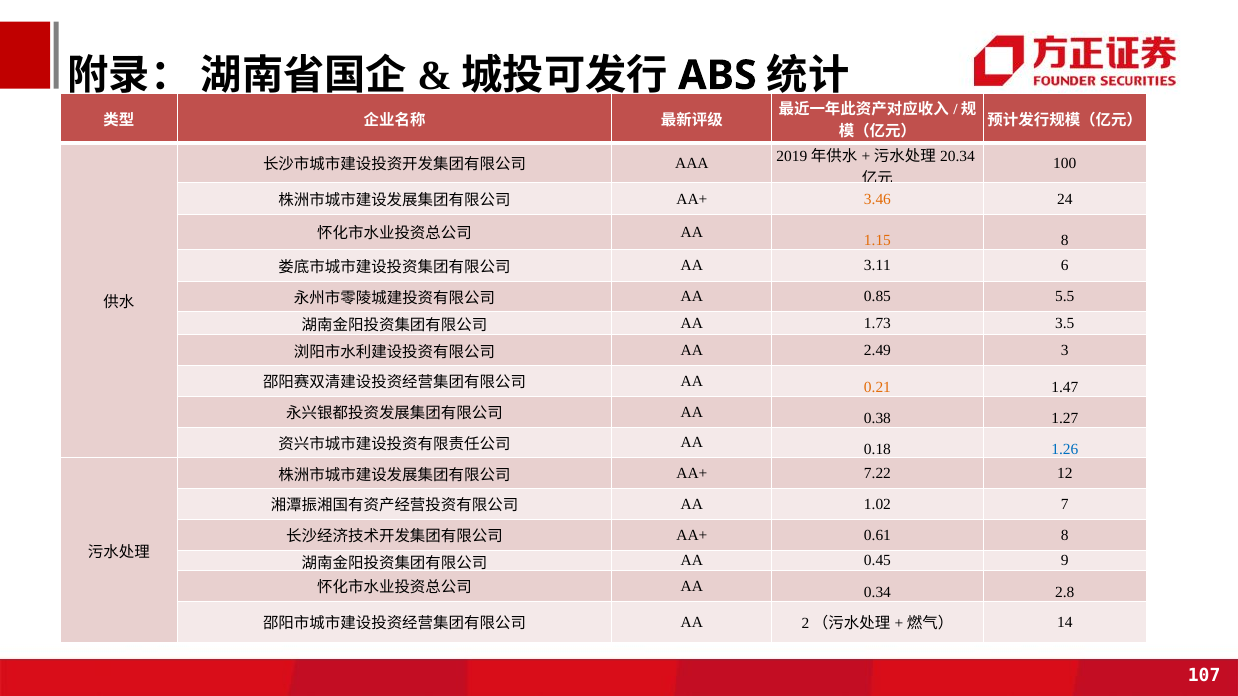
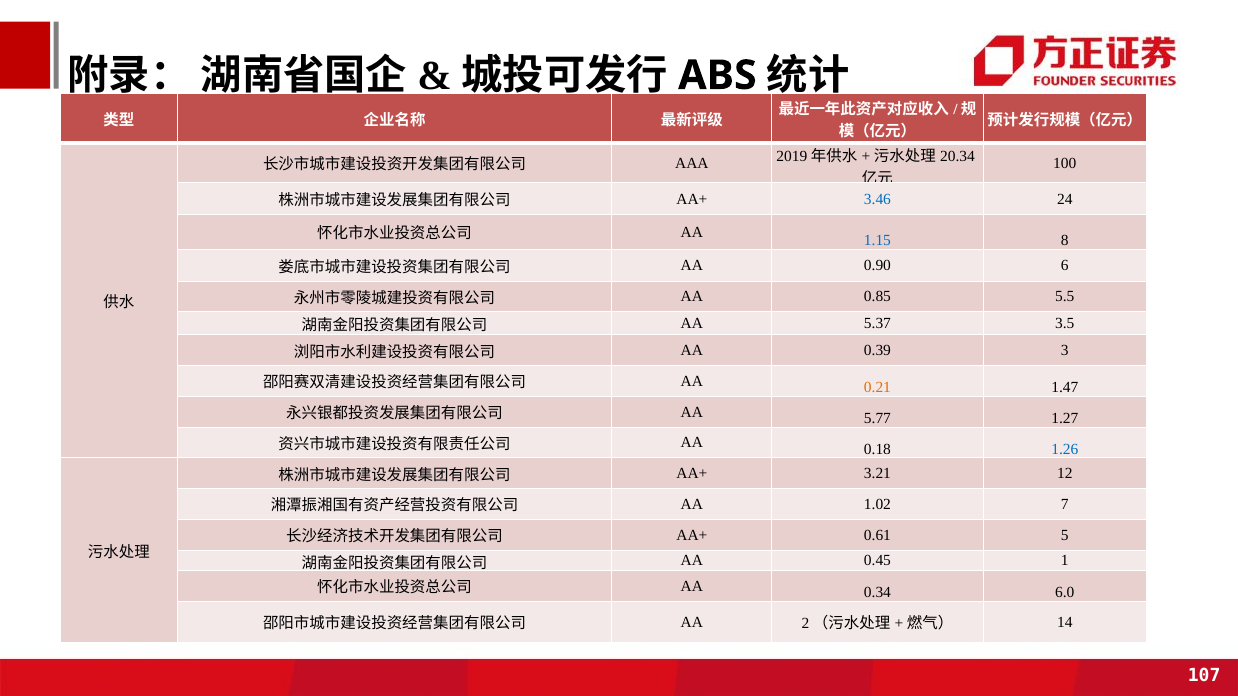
3.46 colour: orange -> blue (877, 199)
1.15 colour: orange -> blue (877, 241)
3.11: 3.11 -> 0.90 (877, 266)
1.73: 1.73 -> 5.37 (877, 324)
2.49: 2.49 -> 0.39 (877, 351)
0.38: 0.38 -> 5.77 (877, 419)
7.22: 7.22 -> 3.21 (877, 474)
0.61 8: 8 -> 5 (1065, 535)
9: 9 -> 1 (1065, 561)
2.8: 2.8 -> 6.0 (1065, 593)
